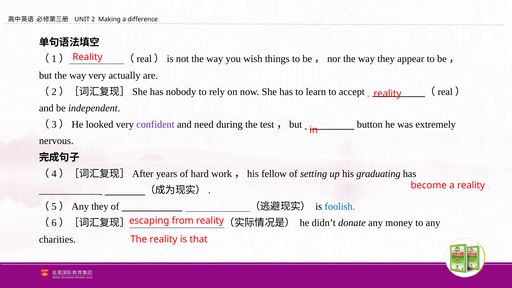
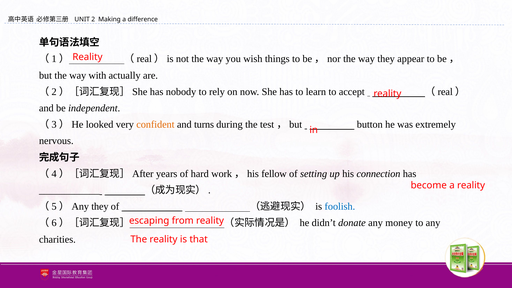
way very: very -> with (97, 75)
confident colour: purple -> orange (155, 125)
need: need -> turns (204, 125)
graduating: graduating -> connection (378, 174)
